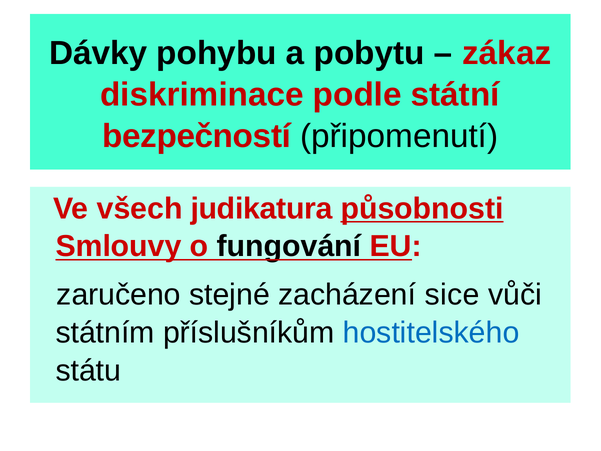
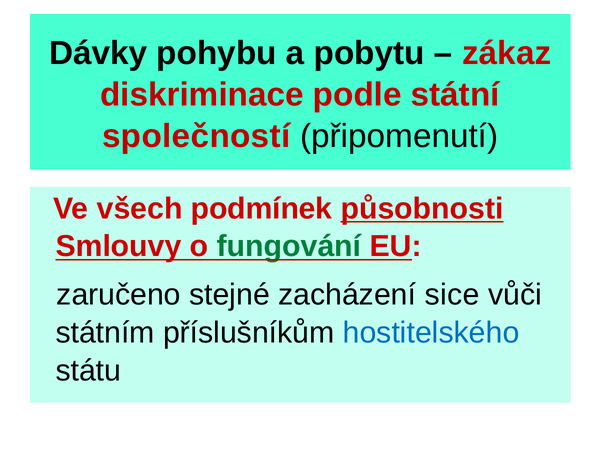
bezpečností: bezpečností -> společností (196, 136)
judikatura: judikatura -> podmínek (262, 208)
fungování colour: black -> green (289, 246)
